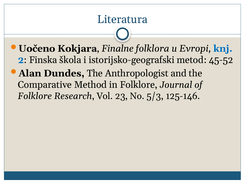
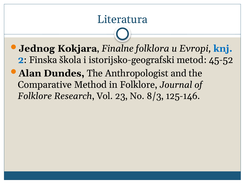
Uočeno: Uočeno -> Jednog (37, 48)
5/3: 5/3 -> 8/3 (155, 96)
